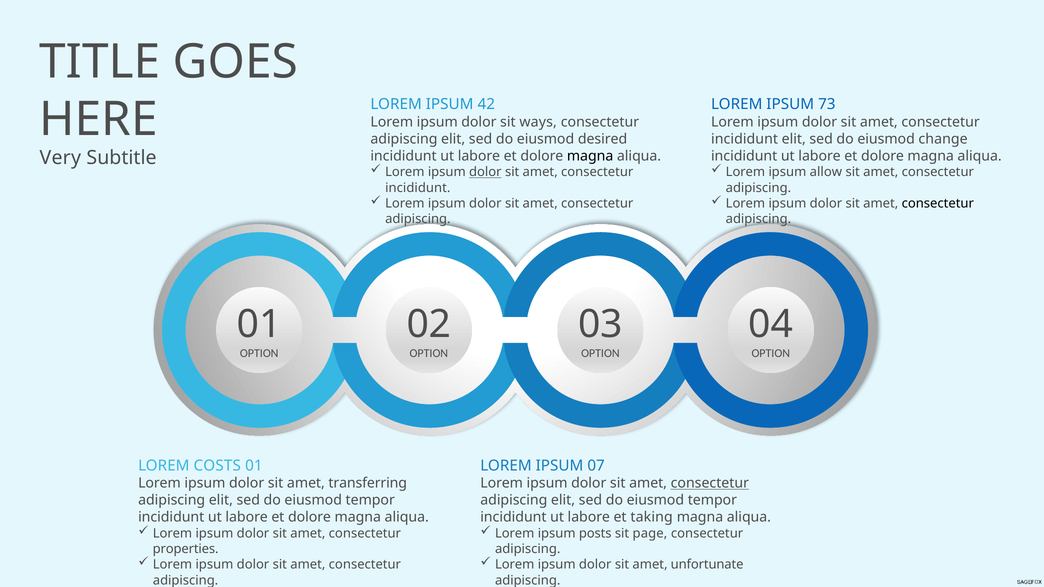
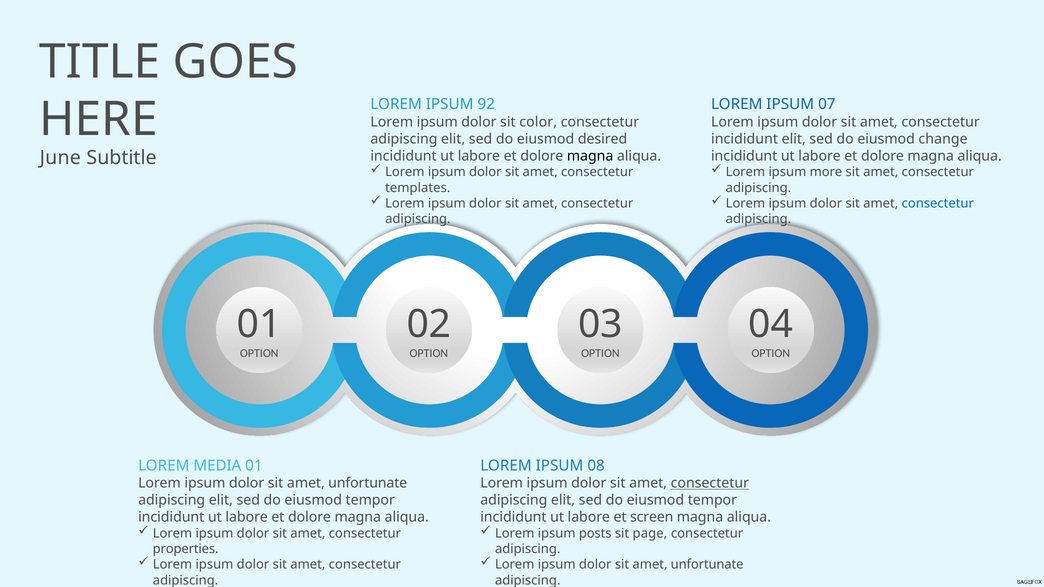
42: 42 -> 92 (486, 104)
73: 73 -> 07 (827, 104)
ways: ways -> color (538, 122)
Very: Very -> June (60, 158)
dolor underline: present -> none (485, 172)
allow: allow -> more (826, 172)
incididunt: incididunt -> templates (418, 188)
consectetur colour: black -> blue (938, 204)
COSTS: COSTS -> MEDIA (217, 466)
07: 07 -> 08 (596, 466)
transferring: transferring -> unfortunate (368, 483)
taking: taking -> screen (652, 517)
